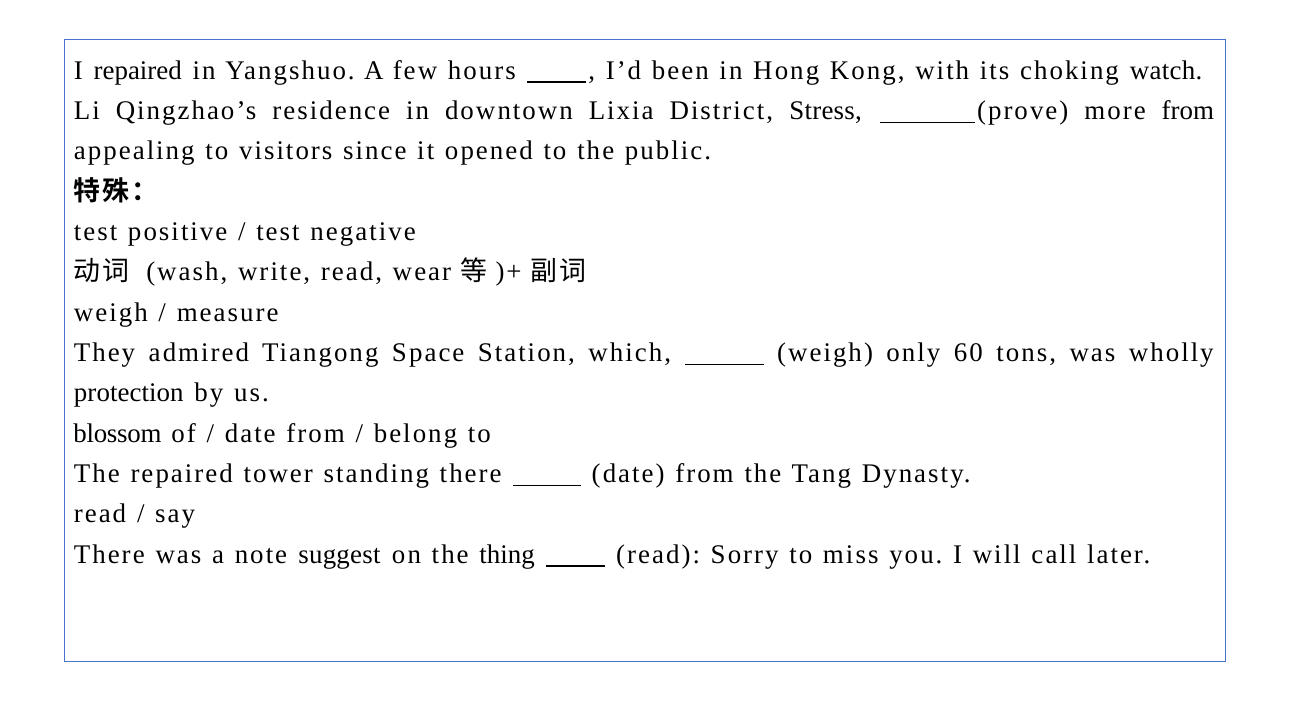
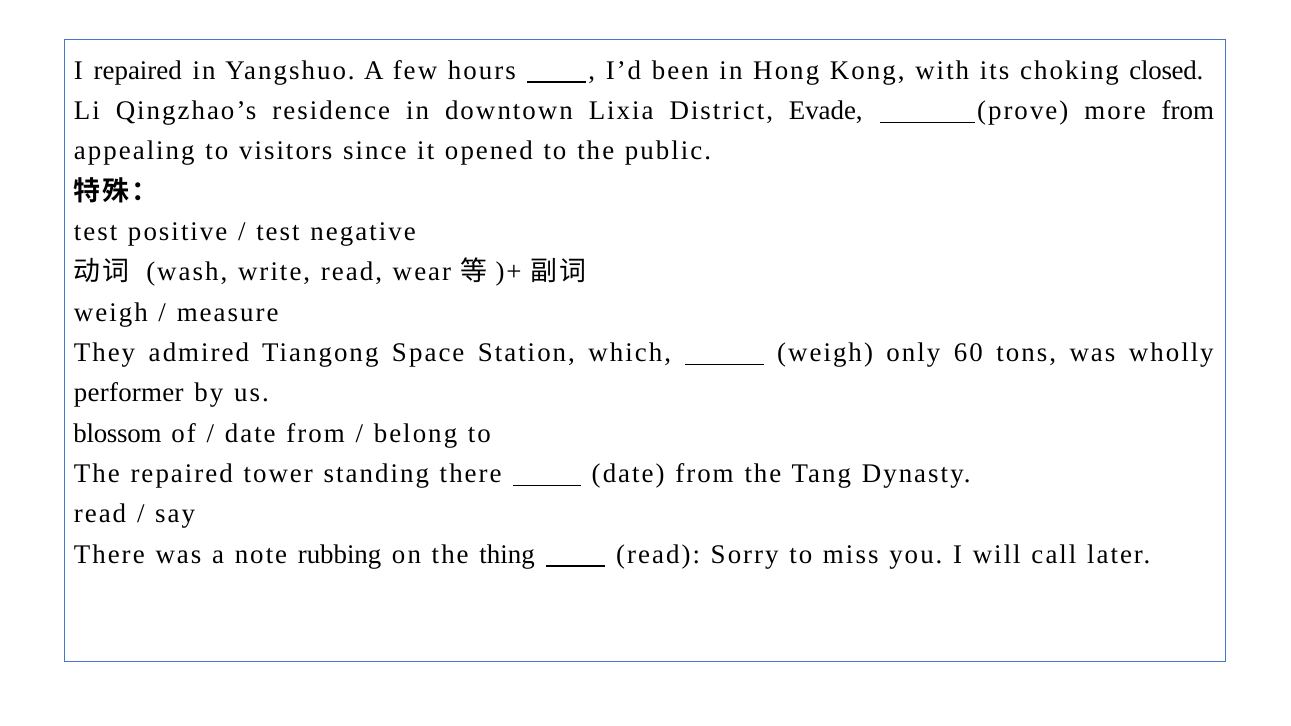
watch: watch -> closed (1166, 70)
Stress: Stress -> Evade (826, 111)
protection: protection -> performer (129, 393)
suggest: suggest -> rubbing (340, 554)
